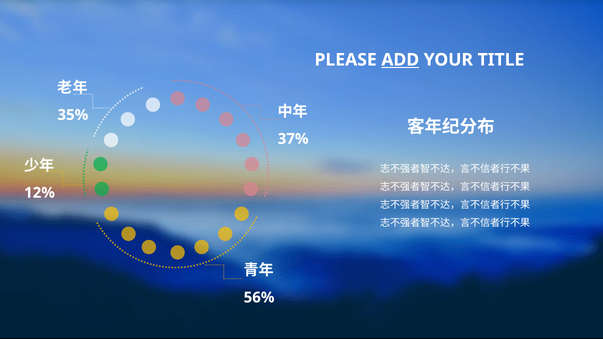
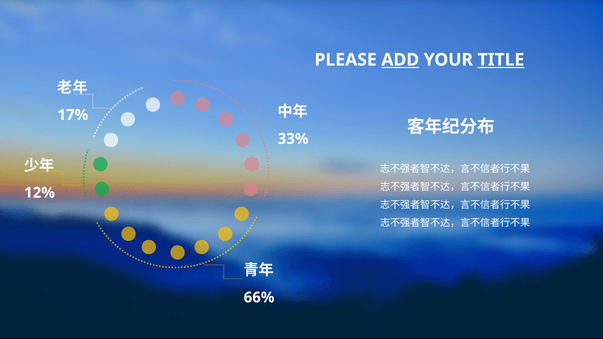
TITLE underline: none -> present (501, 60)
35%: 35% -> 17% (73, 115)
37%: 37% -> 33% (293, 139)
56%: 56% -> 66% (259, 298)
